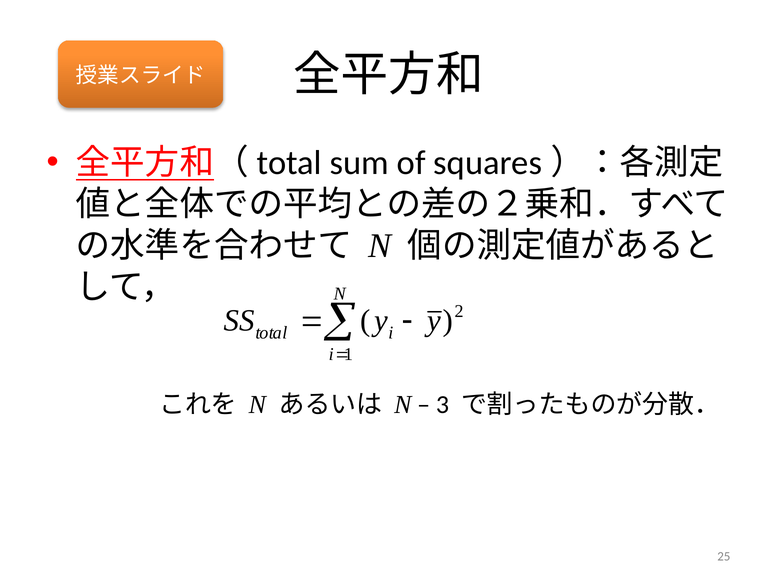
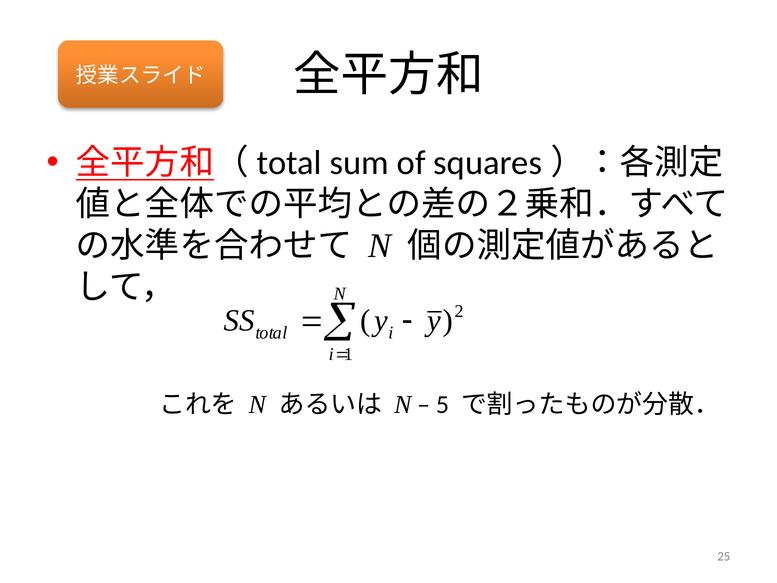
3: 3 -> 5 (442, 404)
